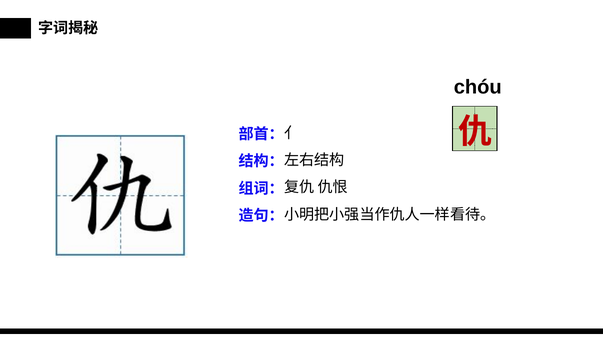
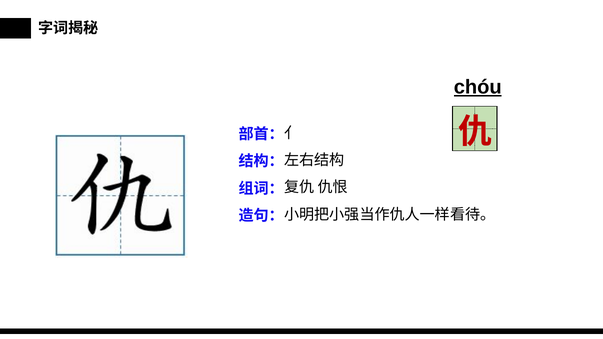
chóu underline: none -> present (478, 87)
